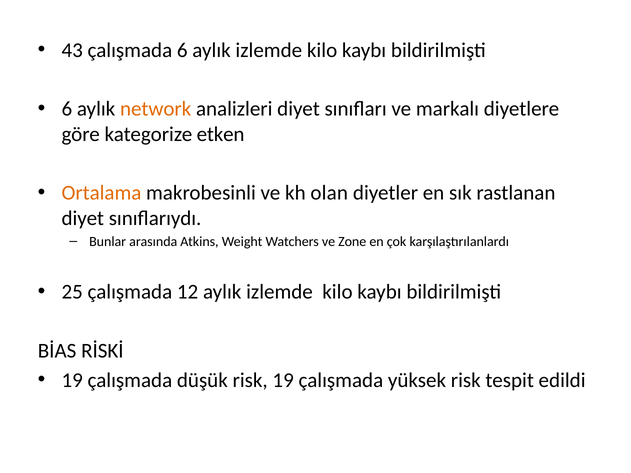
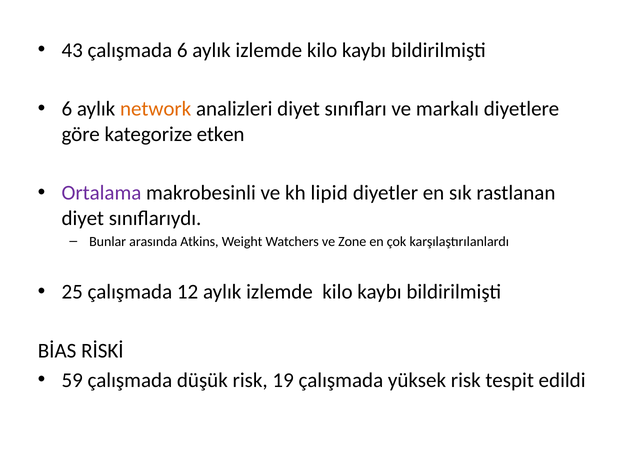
Ortalama colour: orange -> purple (101, 193)
olan: olan -> lipid (329, 193)
19: 19 -> 59 (72, 380)
